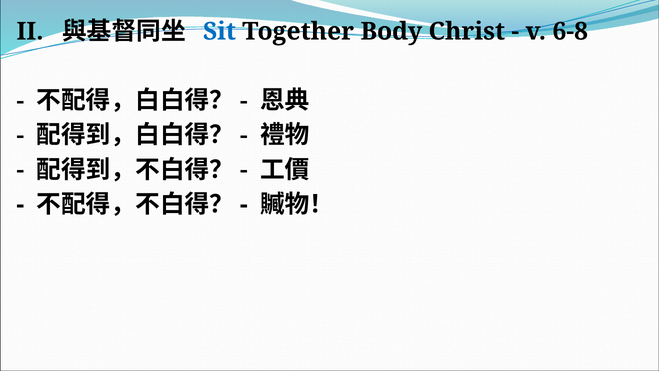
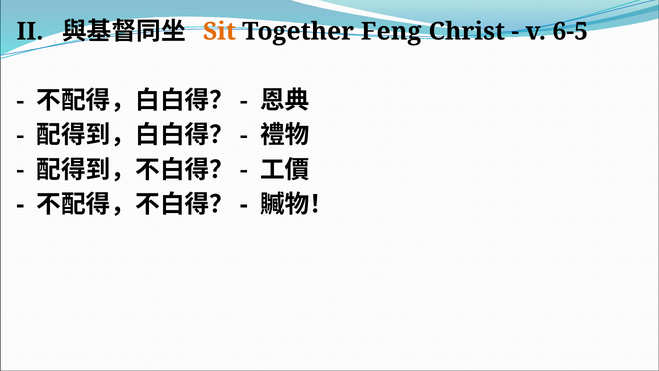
Sit colour: blue -> orange (219, 31)
Body: Body -> Feng (391, 31)
6-8: 6-8 -> 6-5 (570, 31)
